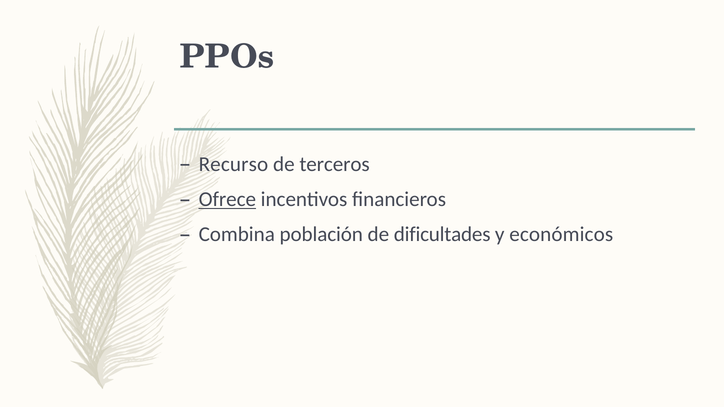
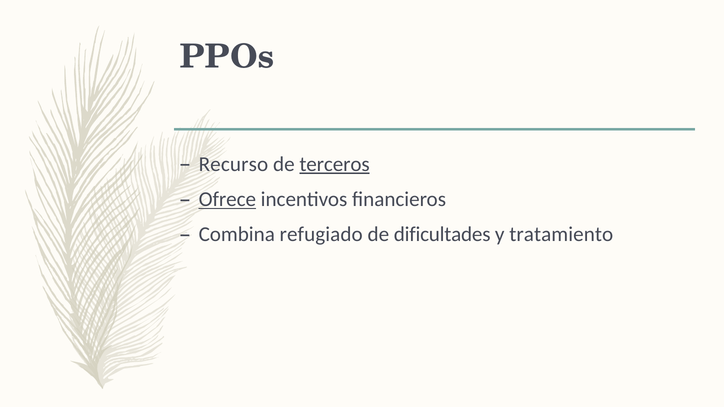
terceros underline: none -> present (335, 164)
población: población -> refugiado (321, 235)
económicos: económicos -> tratamiento (561, 235)
